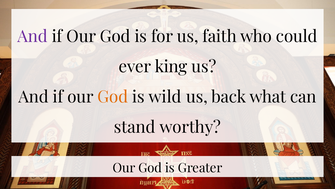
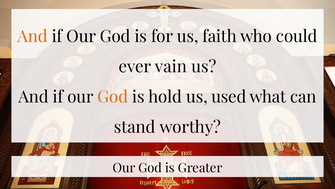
And colour: purple -> orange (33, 36)
king: king -> vain (171, 67)
wild: wild -> hold (165, 97)
back: back -> used (229, 97)
